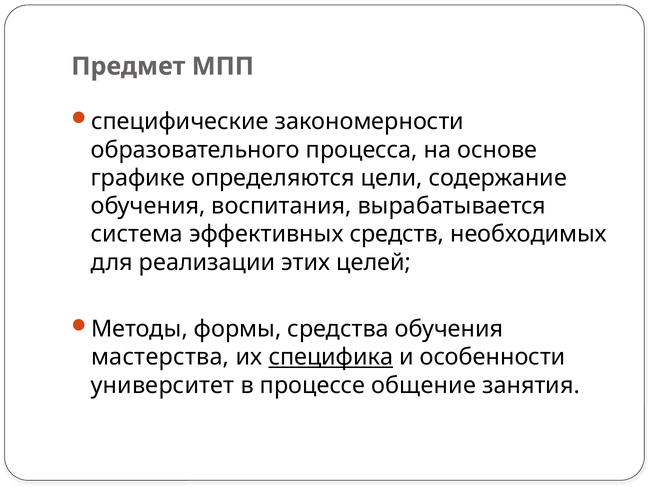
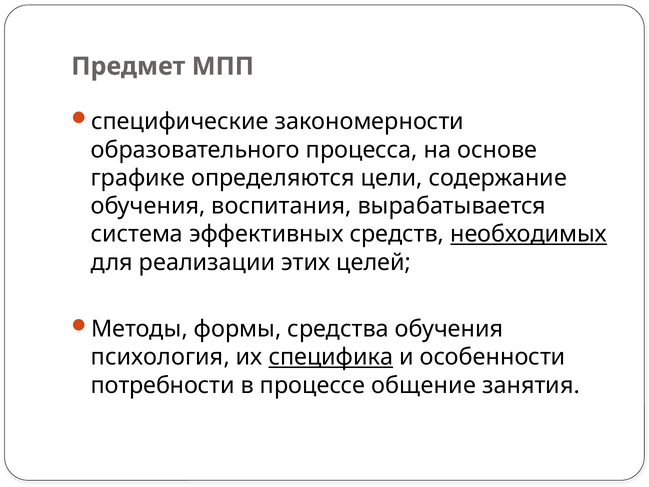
необходимых underline: none -> present (529, 234)
мастерства: мастерства -> психология (160, 357)
университет: университет -> потребности (163, 385)
